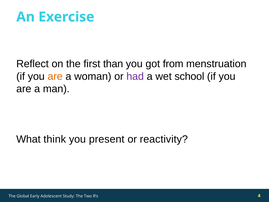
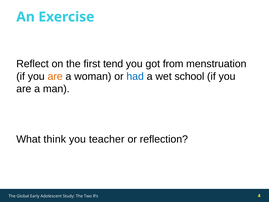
than: than -> tend (113, 64)
had colour: purple -> blue (135, 76)
present: present -> teacher (107, 139)
reactivity: reactivity -> reflection (164, 139)
